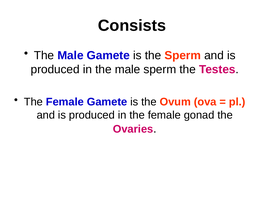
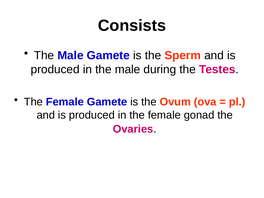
male sperm: sperm -> during (160, 69)
